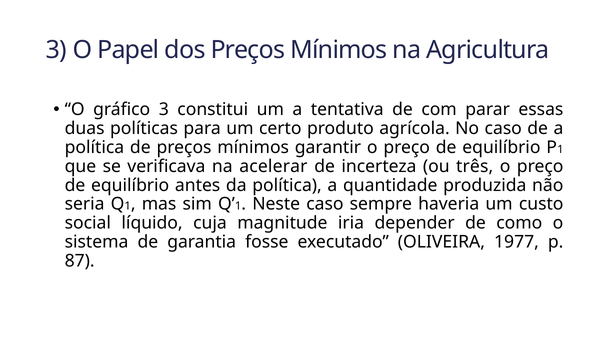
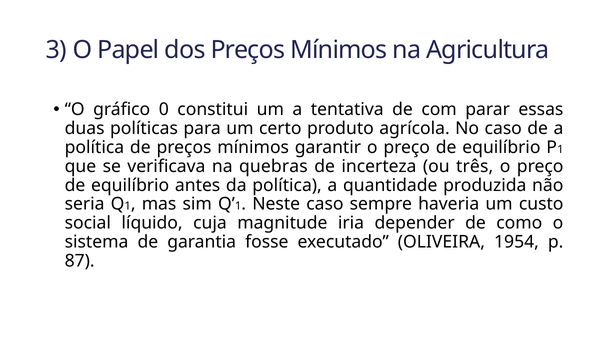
gráfico 3: 3 -> 0 (164, 109)
acelerar: acelerar -> quebras (273, 166)
1977: 1977 -> 1954 (516, 242)
